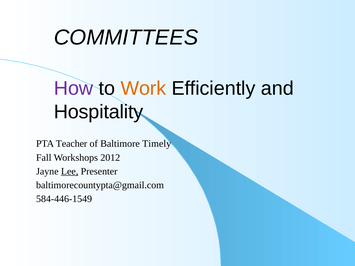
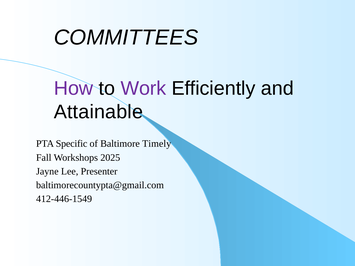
Work colour: orange -> purple (143, 88)
Hospitality: Hospitality -> Attainable (98, 112)
Teacher: Teacher -> Specific (72, 144)
2012: 2012 -> 2025 (110, 158)
Lee underline: present -> none (70, 171)
584-446-1549: 584-446-1549 -> 412-446-1549 (64, 199)
